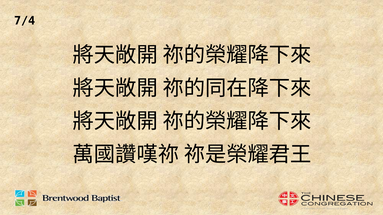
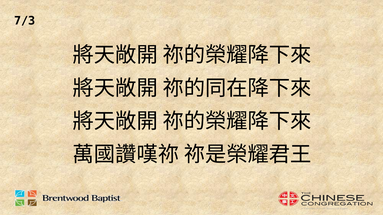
7/4: 7/4 -> 7/3 (25, 21)
